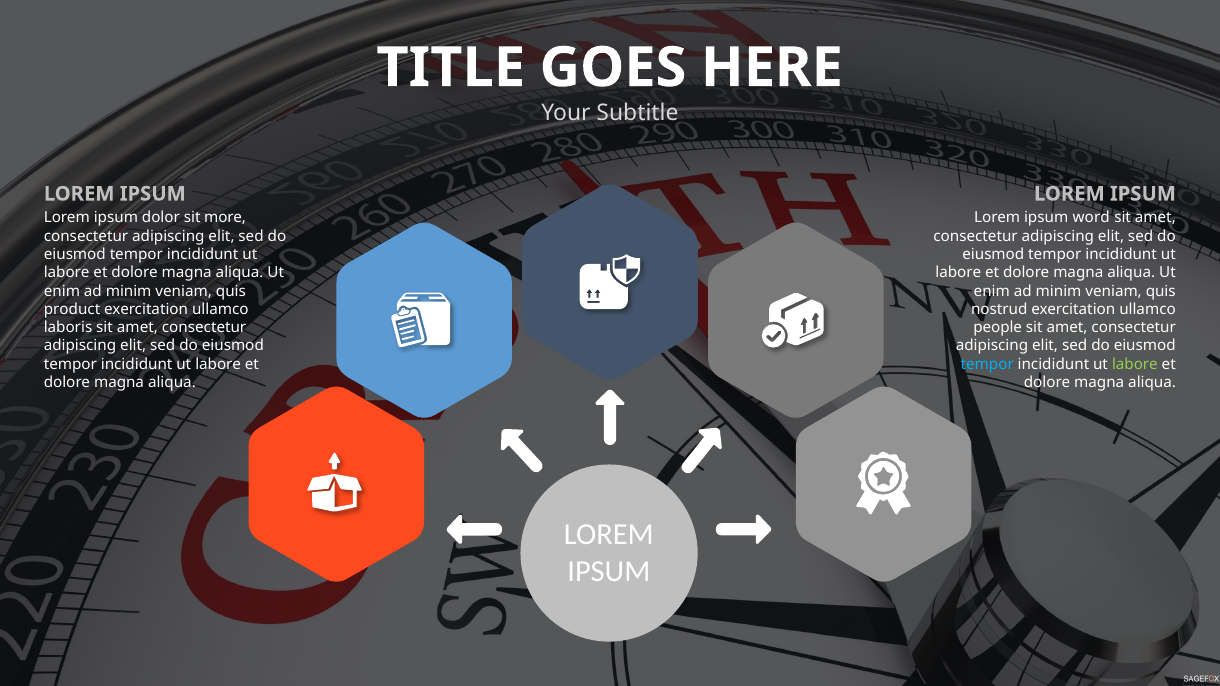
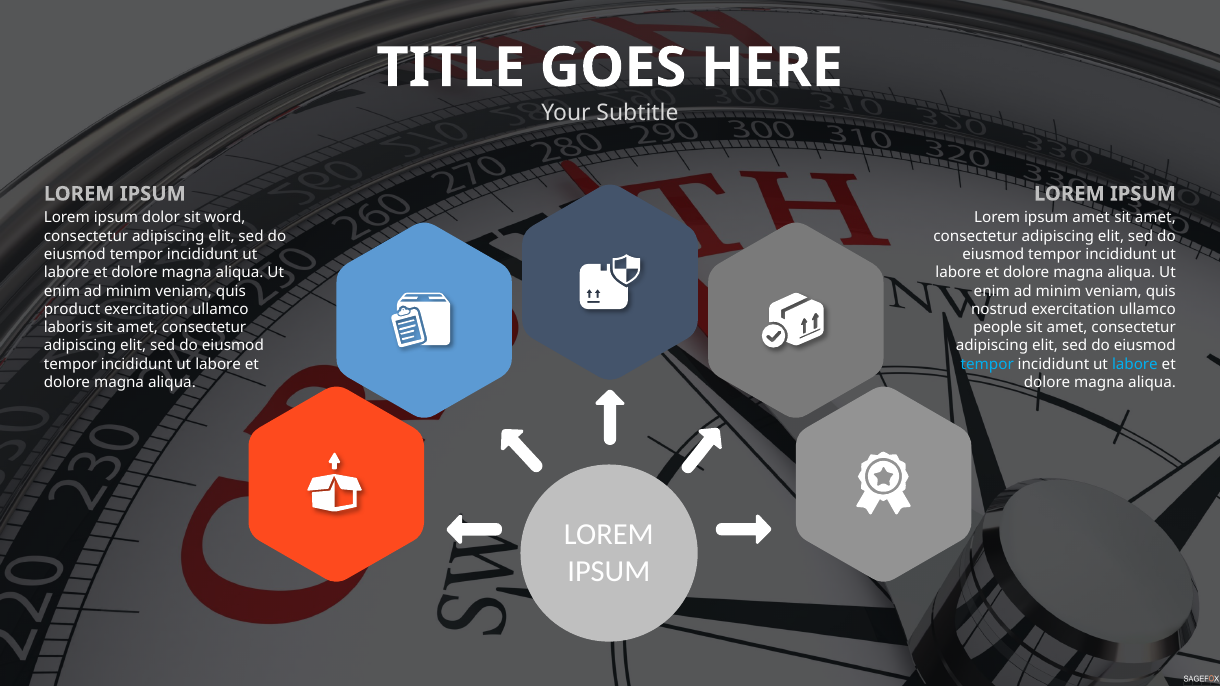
more: more -> word (225, 218)
ipsum word: word -> amet (1091, 218)
labore colour: light green -> light blue (1135, 364)
